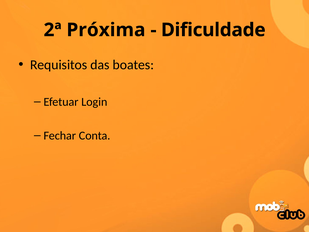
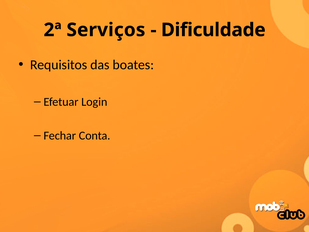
Próxima: Próxima -> Serviços (106, 30)
